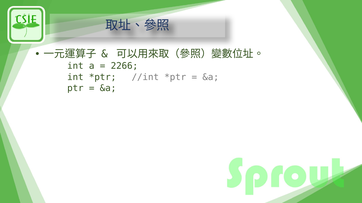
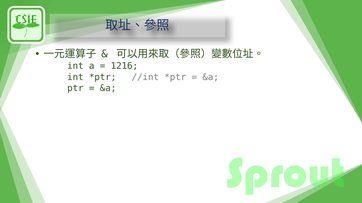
2266: 2266 -> 1216 (124, 66)
